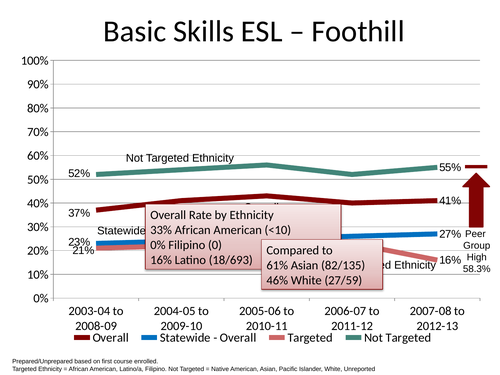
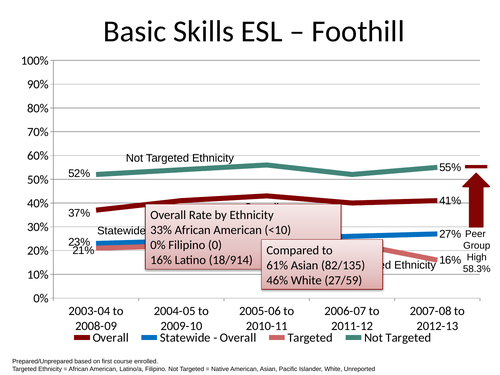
18/693: 18/693 -> 18/914 (231, 260)
